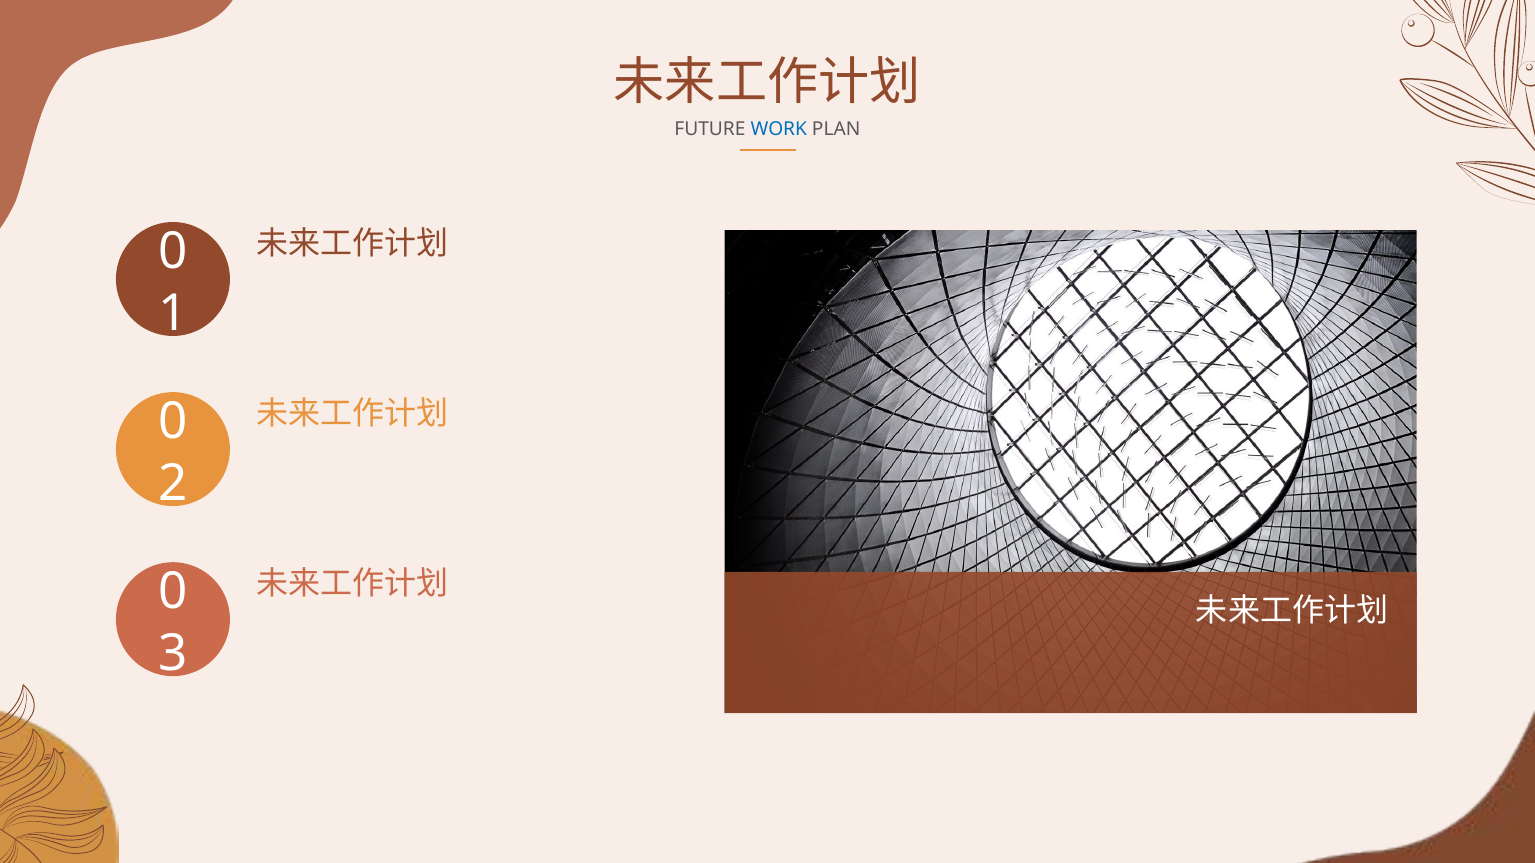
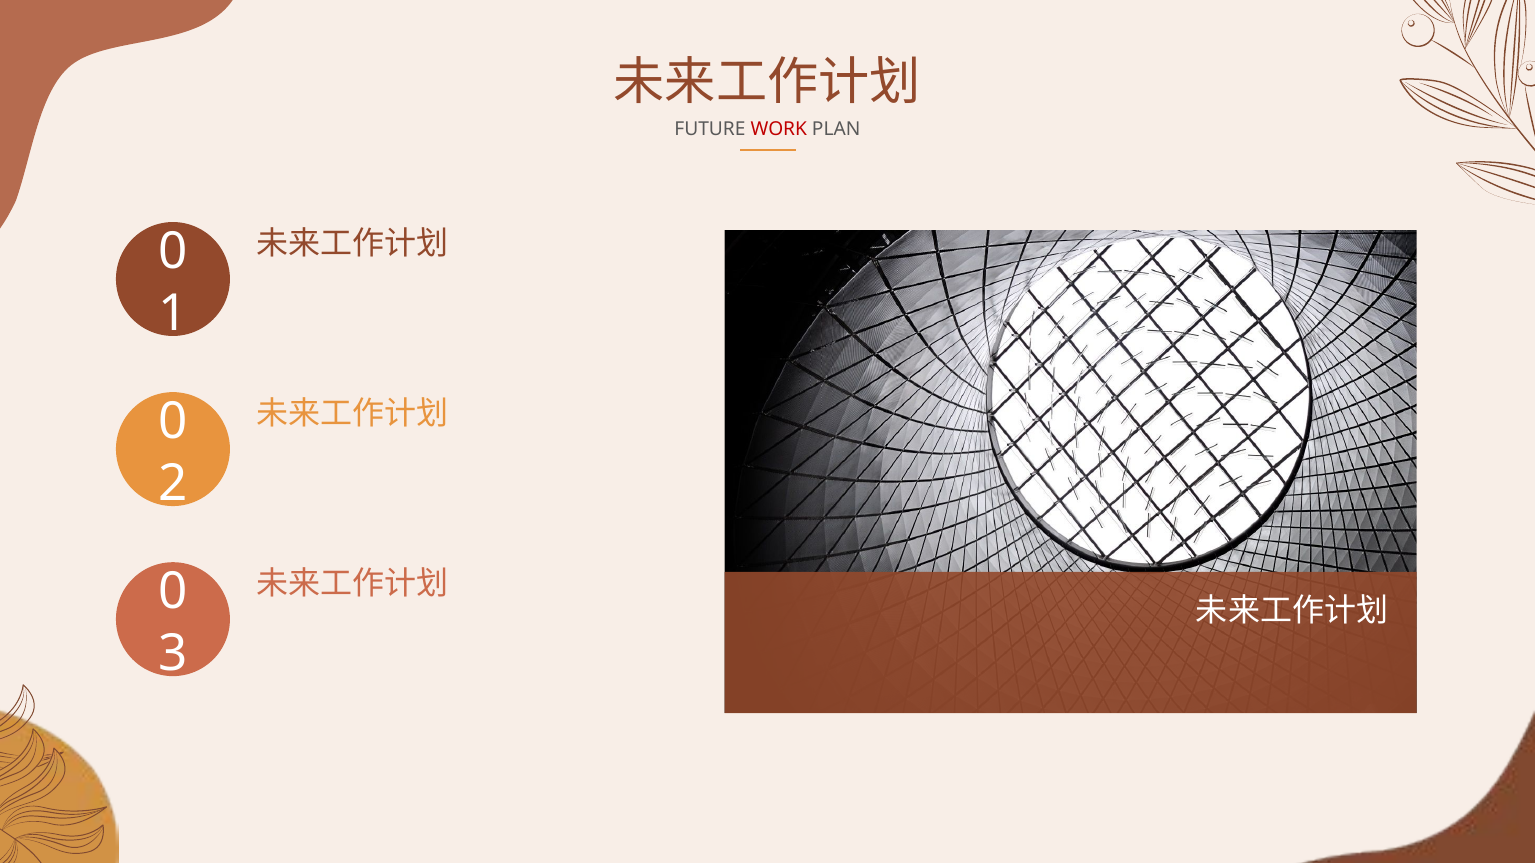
WORK colour: blue -> red (779, 130)
